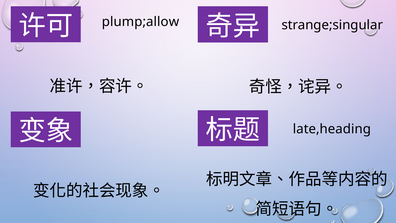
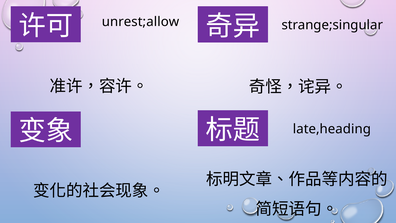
plump;allow: plump;allow -> unrest;allow (141, 22)
